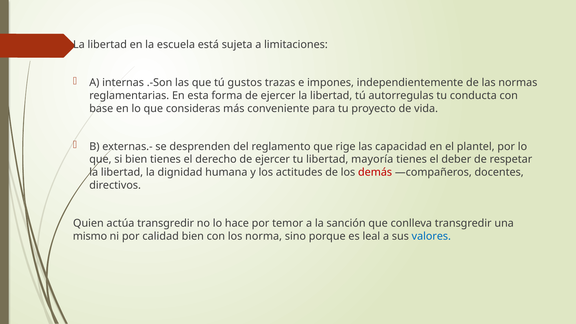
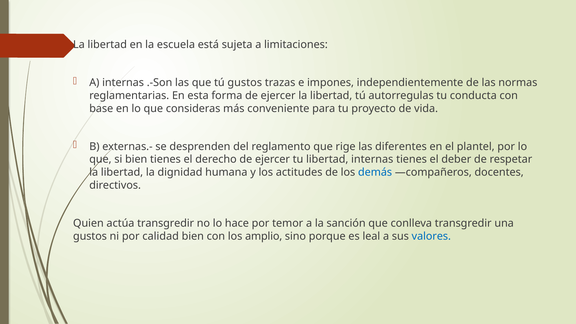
capacidad: capacidad -> diferentes (401, 146)
libertad mayoría: mayoría -> internas (372, 159)
demás colour: red -> blue (375, 172)
mismo: mismo -> gustos (90, 236)
norma: norma -> amplio (264, 236)
